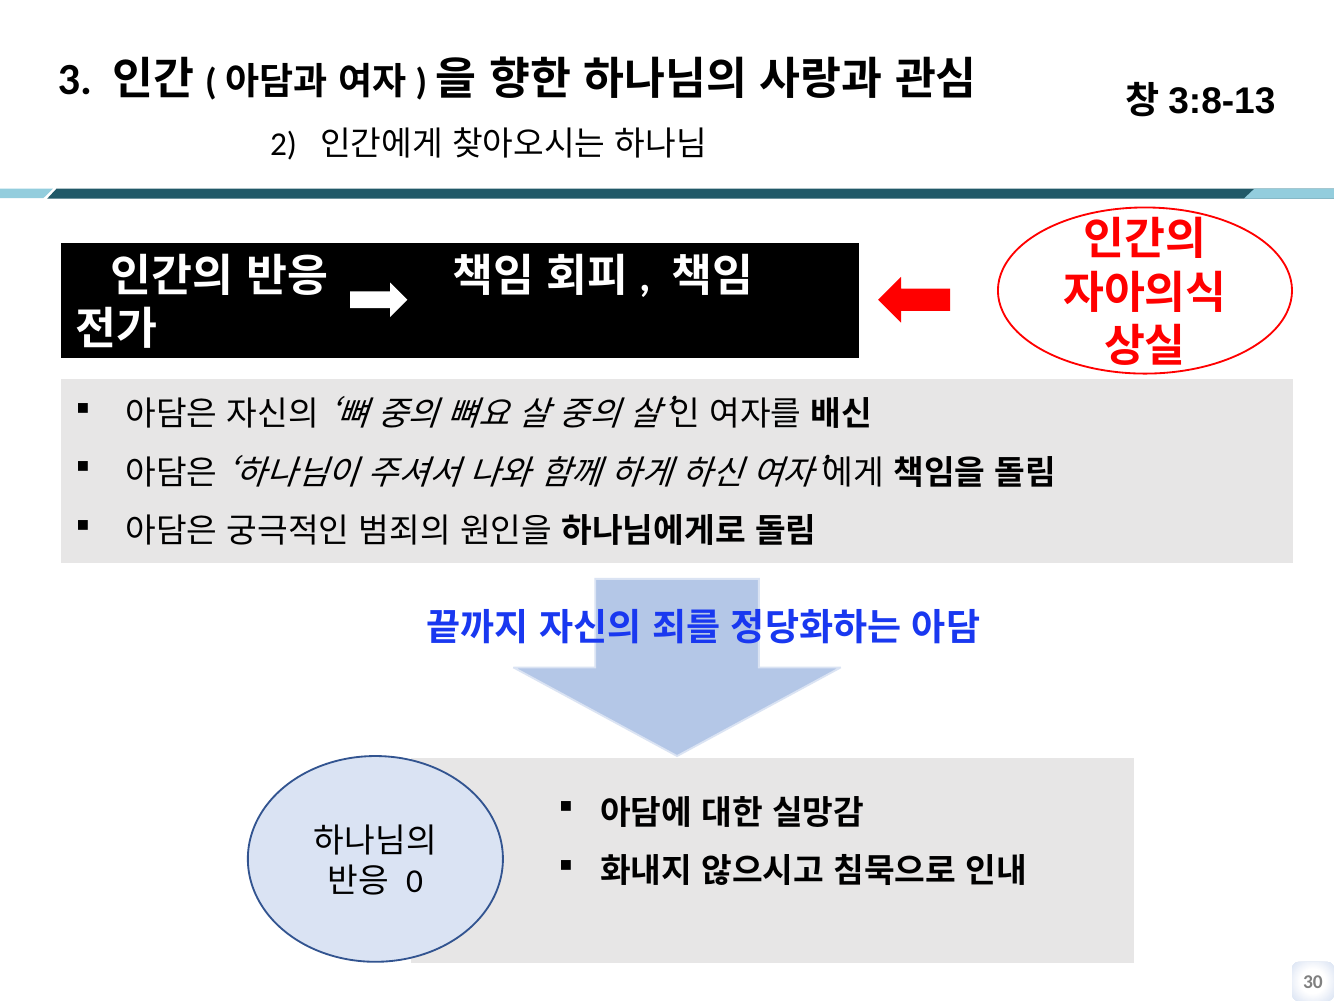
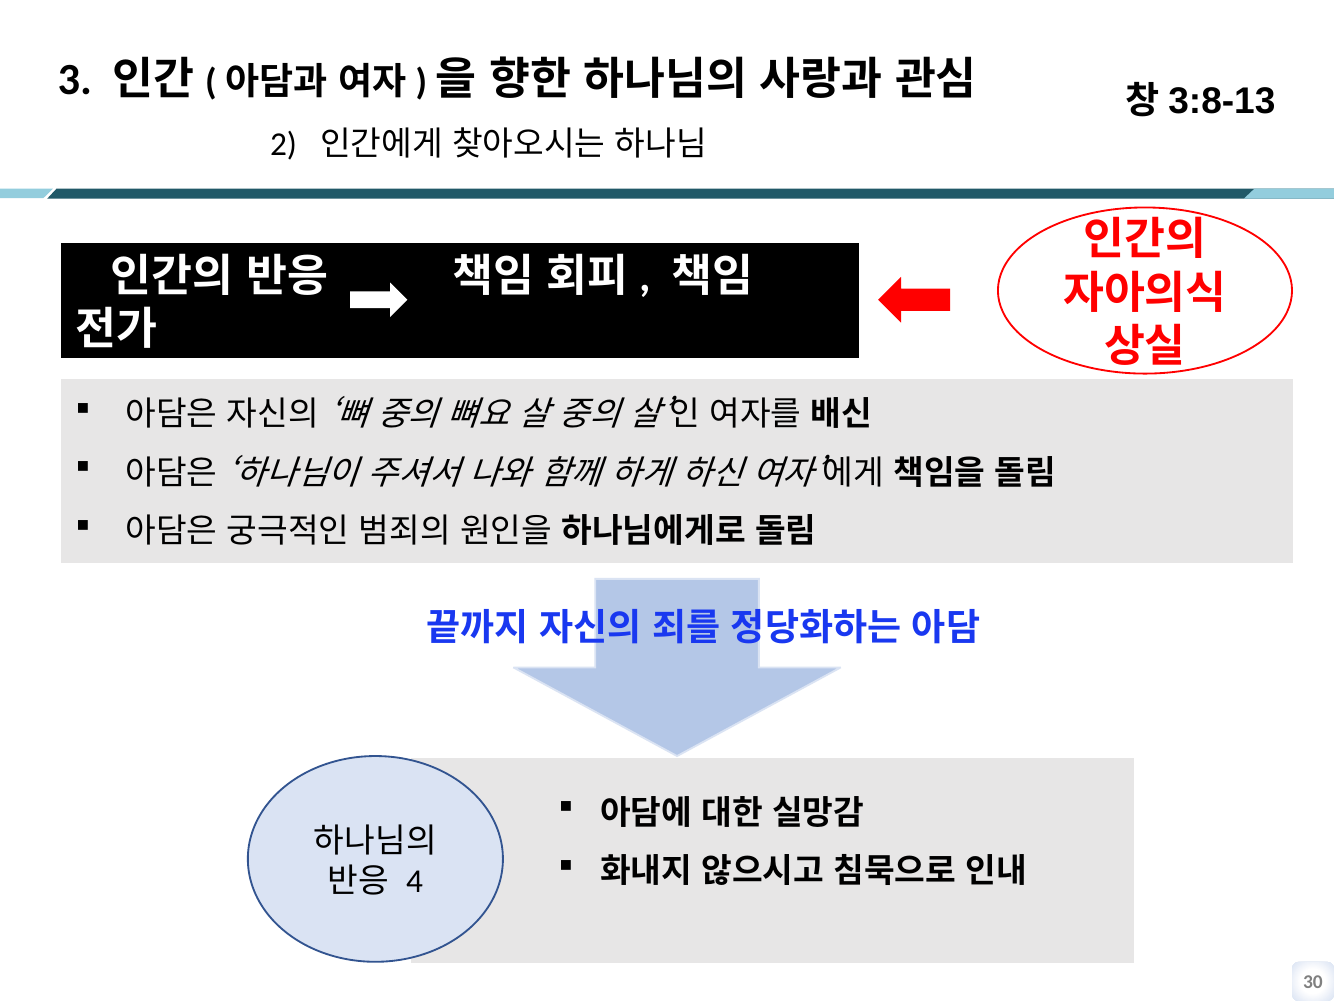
0: 0 -> 4 (415, 881)
